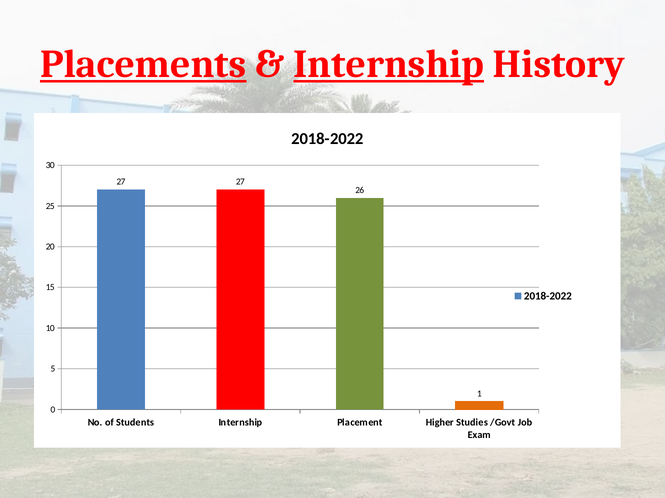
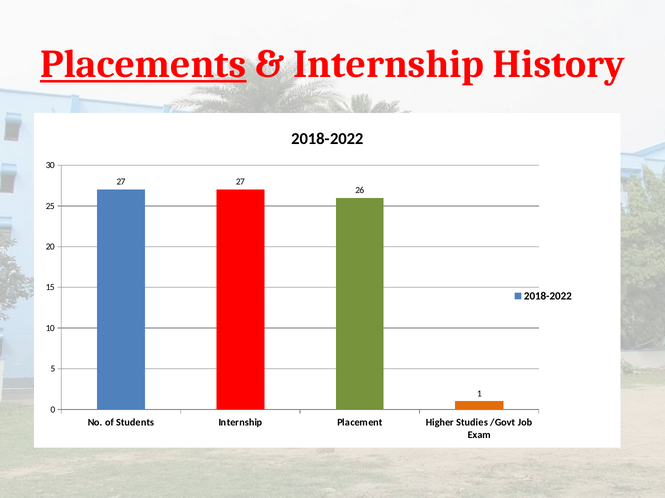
Internship underline: present -> none (389, 64)
